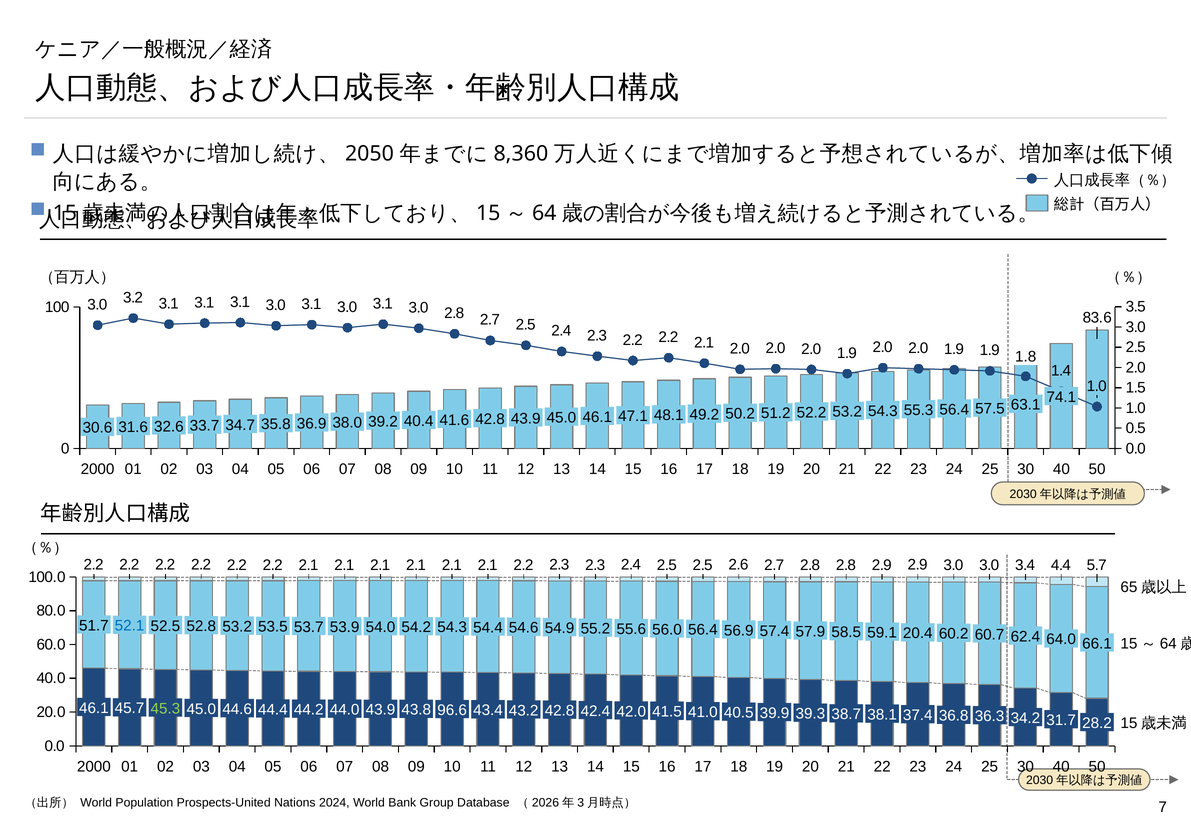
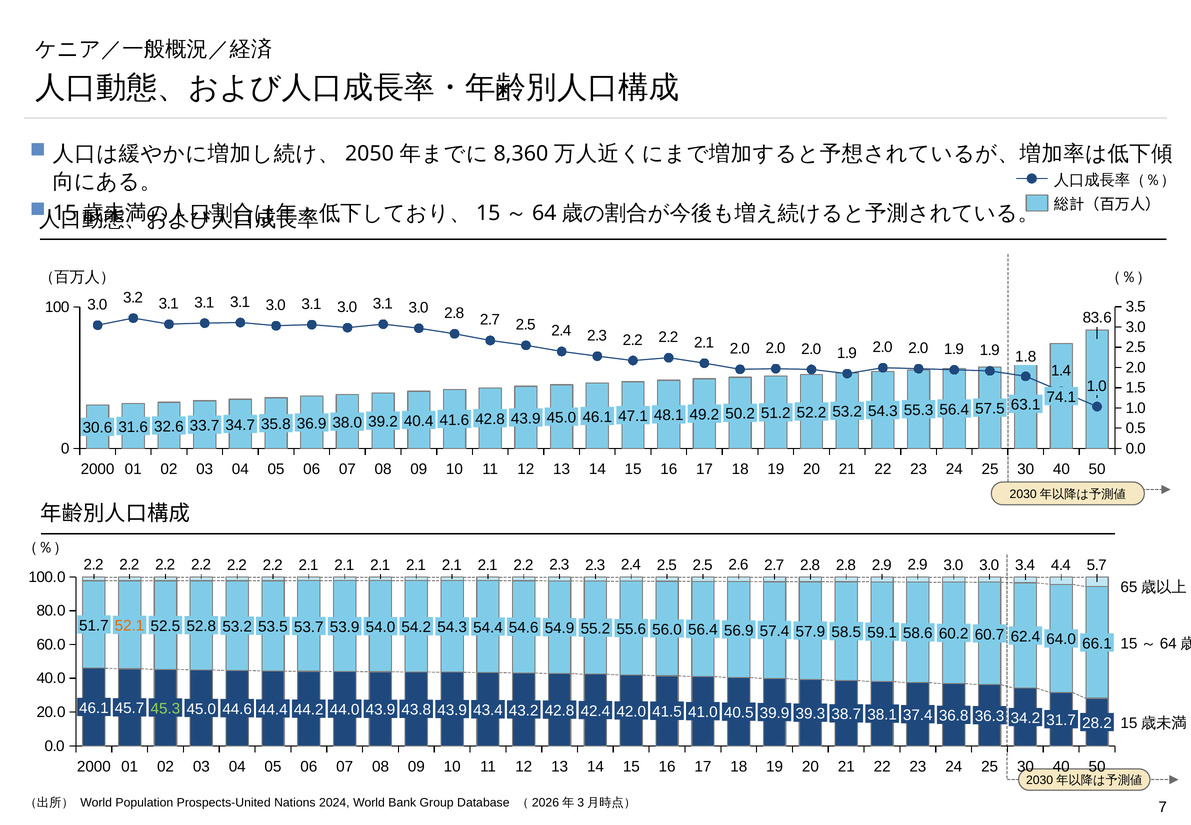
52.1 colour: blue -> orange (130, 626)
20.4: 20.4 -> 58.6 (918, 633)
96.6: 96.6 -> 43.9 (452, 710)
